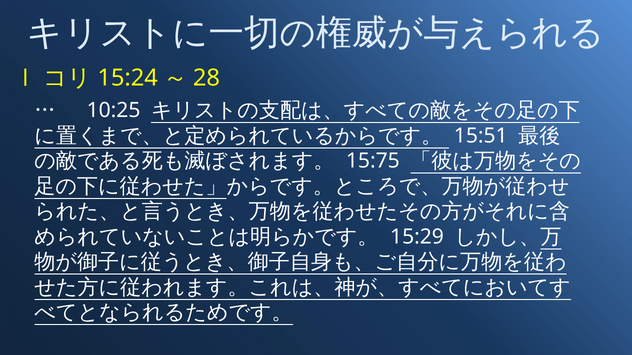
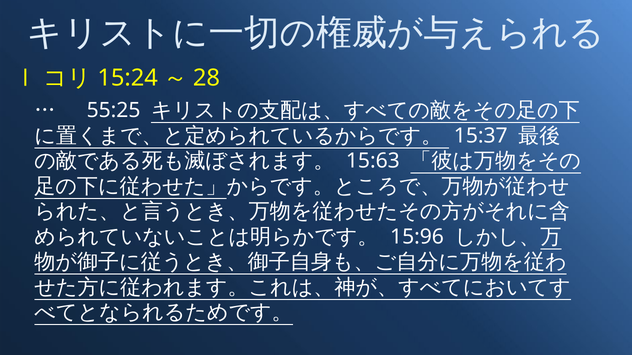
10:25: 10:25 -> 55:25 (114, 110)
15:51: 15:51 -> 15:37 (481, 136)
15:75: 15:75 -> 15:63 (373, 161)
15:29: 15:29 -> 15:96 (417, 237)
